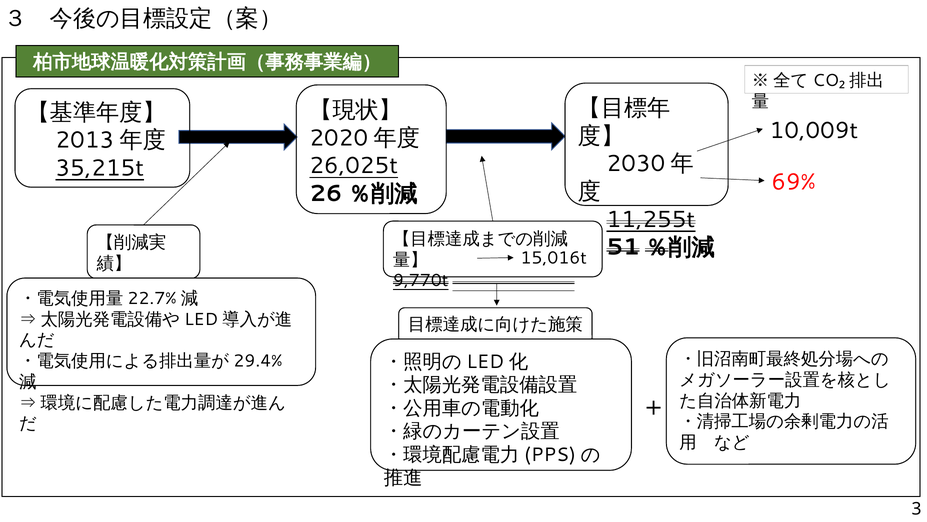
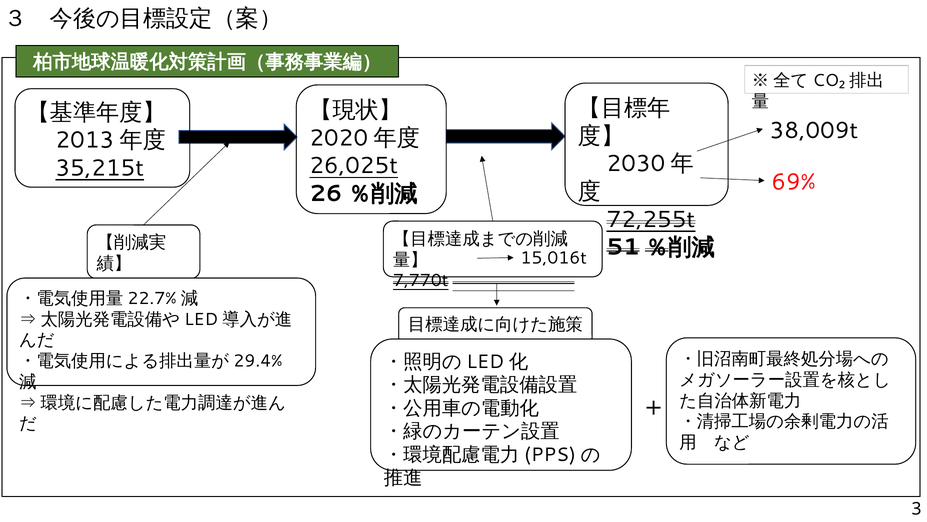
10,009t: 10,009t -> 38,009t (814, 130)
11,255t: 11,255t -> 72,255t (651, 219)
9,770t: 9,770t -> 7,770t (421, 280)
